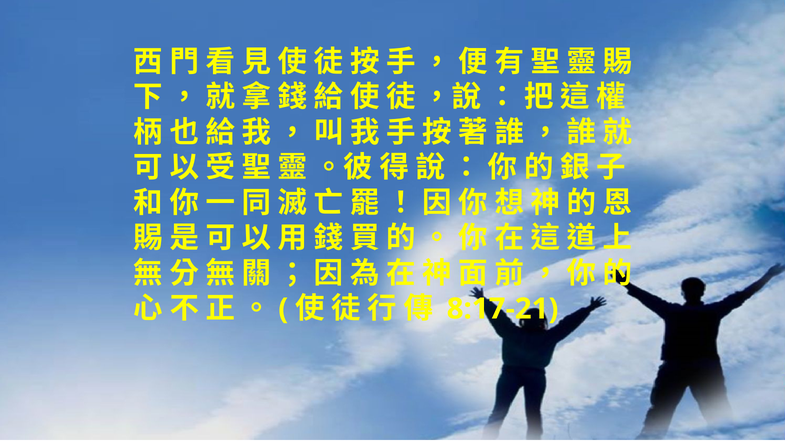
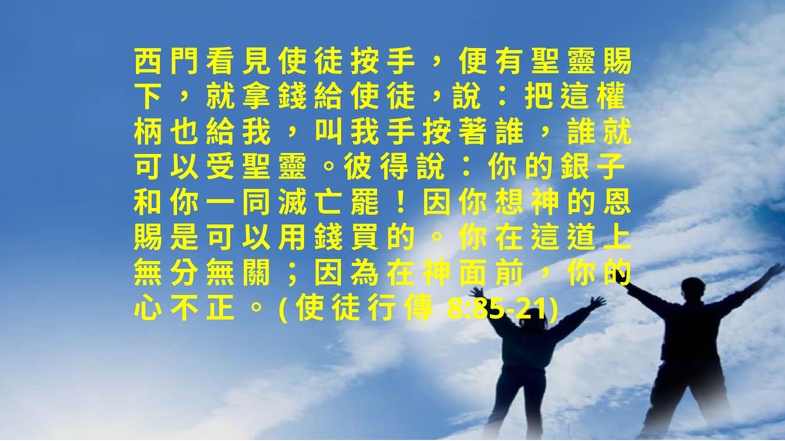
8:17-21: 8:17-21 -> 8:85-21 (503, 309)
